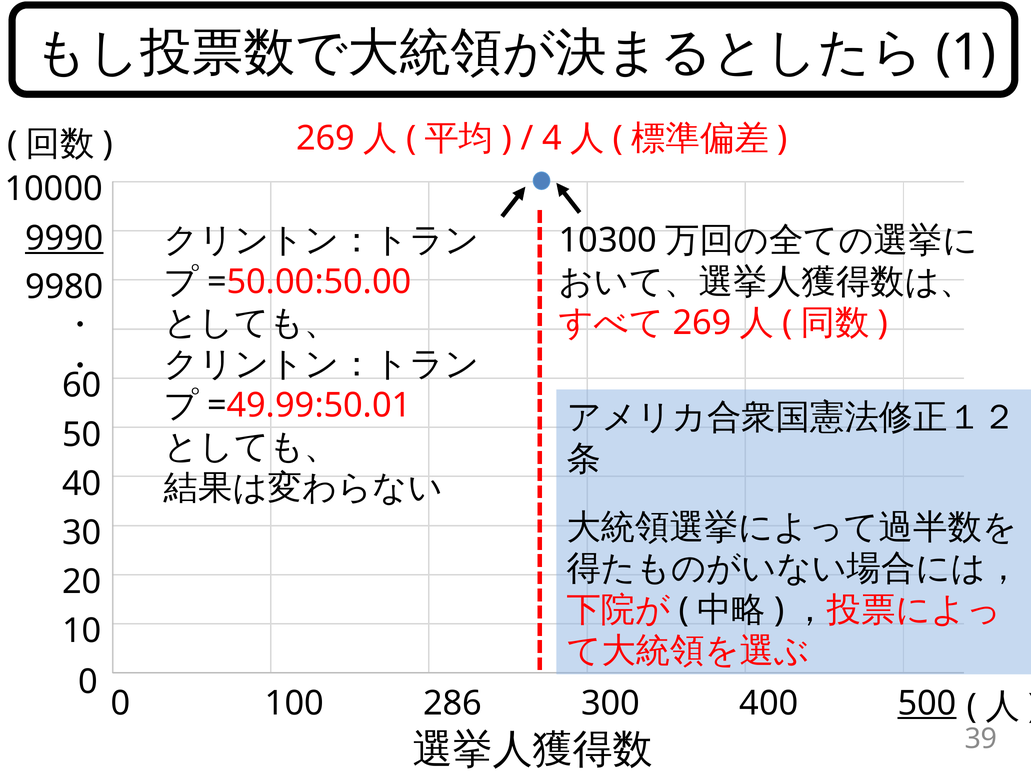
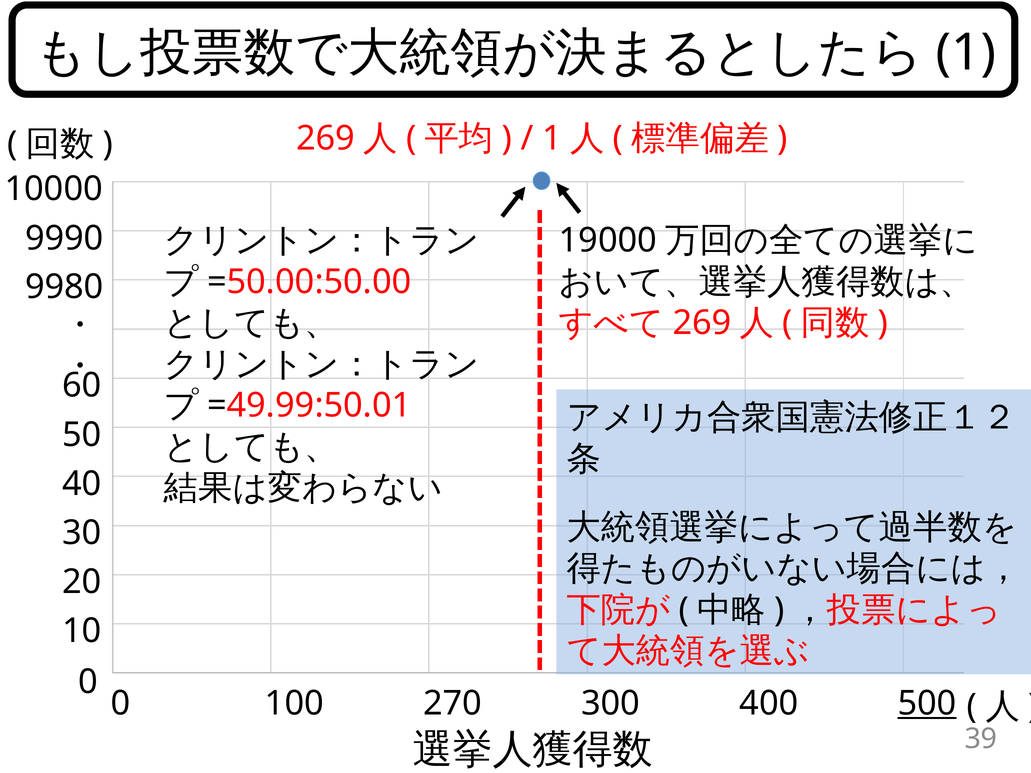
4: 4 -> 1 (552, 139)
9990 underline: present -> none (64, 238)
10300: 10300 -> 19000 (608, 241)
286: 286 -> 270 (453, 704)
